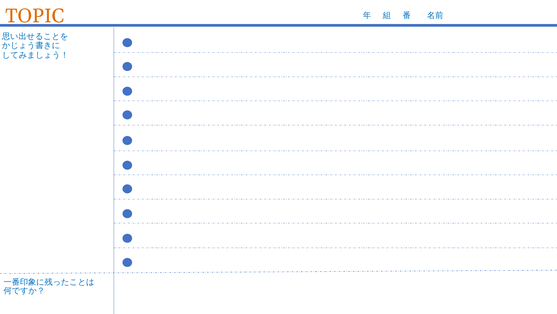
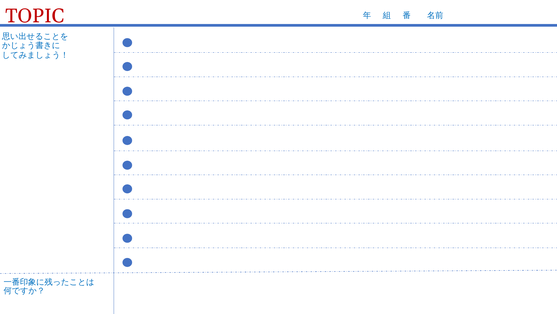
TOPIC colour: orange -> red (35, 16)
